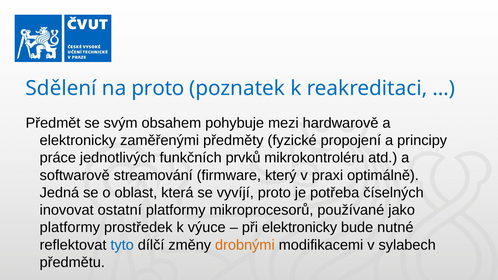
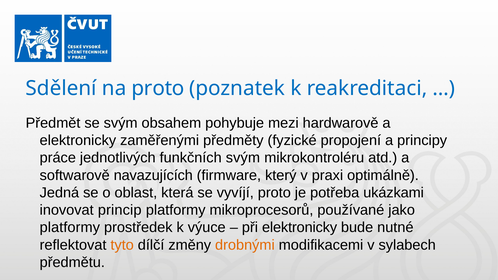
funkčních prvků: prvků -> svým (243, 158)
streamování: streamování -> navazujících (153, 175)
číselných: číselných -> ukázkami (394, 193)
ostatní: ostatní -> princip (120, 210)
tyto colour: blue -> orange (122, 245)
